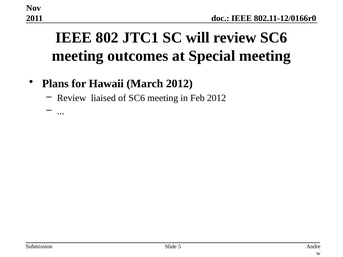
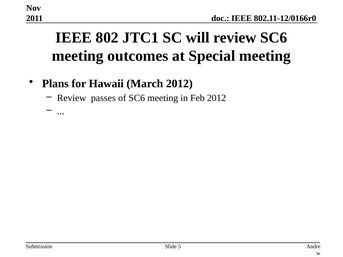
liaised: liaised -> passes (103, 98)
